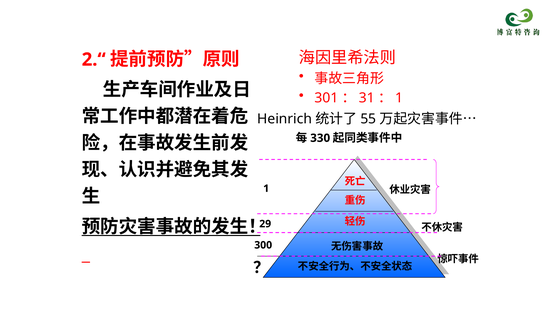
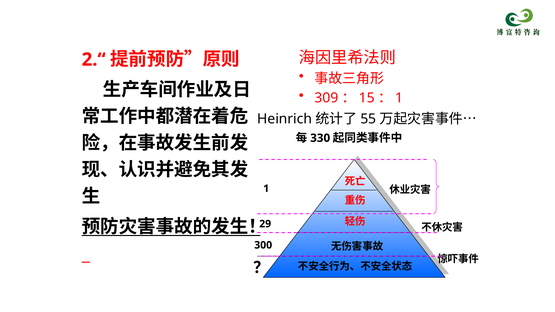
301: 301 -> 309 (326, 98)
31: 31 -> 15 (367, 98)
